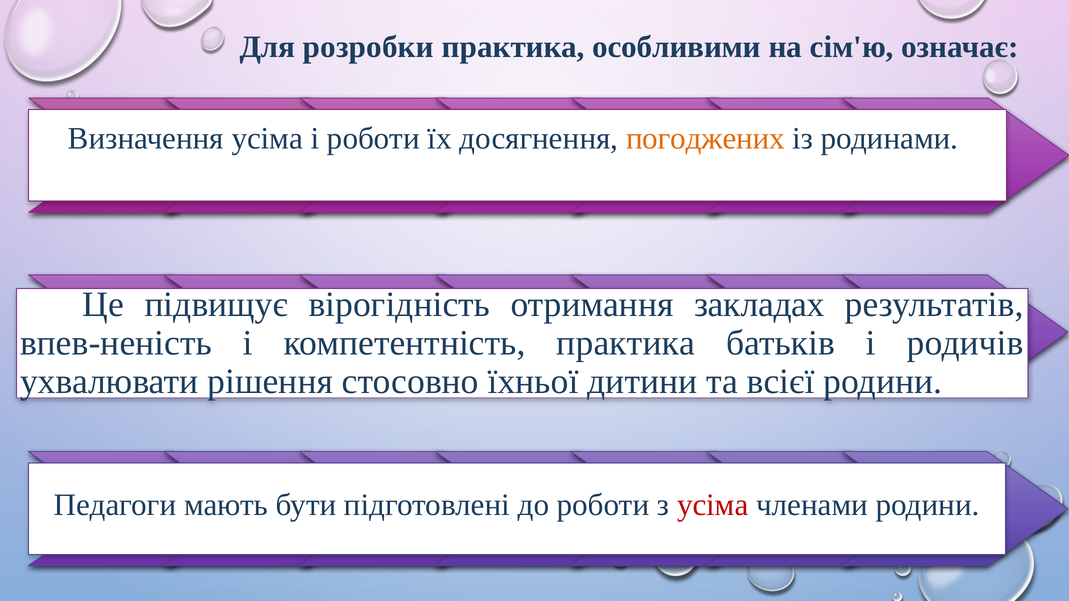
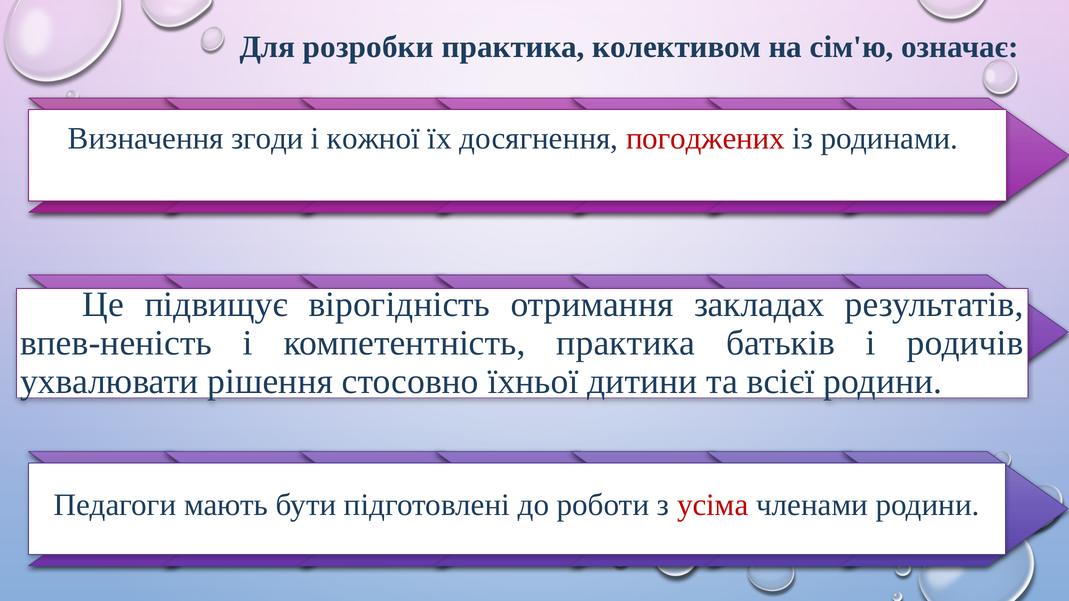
особливими: особливими -> колективом (677, 47)
Визначення усіма: усіма -> згоди (267, 138)
і роботи: роботи -> кожної (373, 138)
погоджених colour: orange -> red (705, 138)
